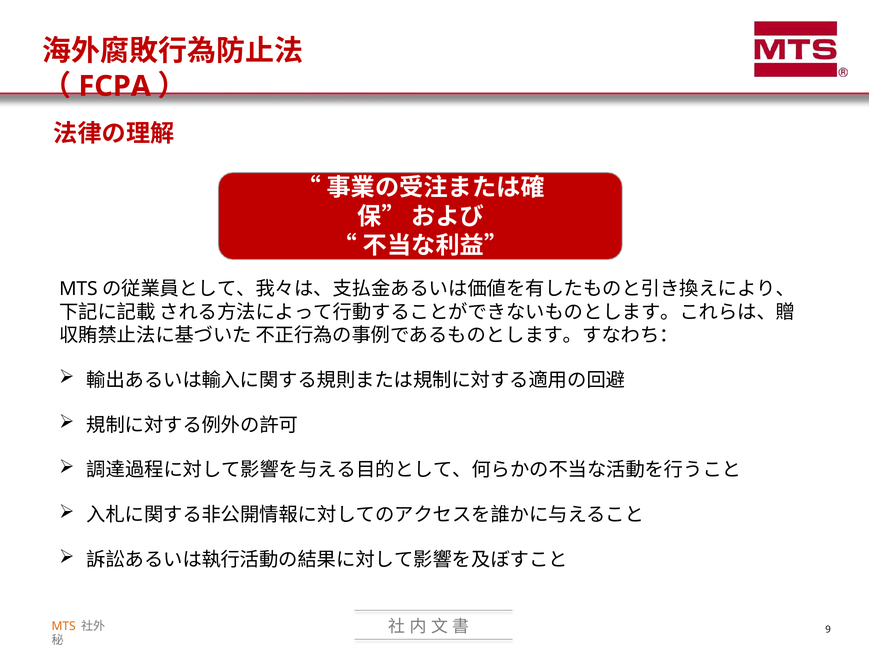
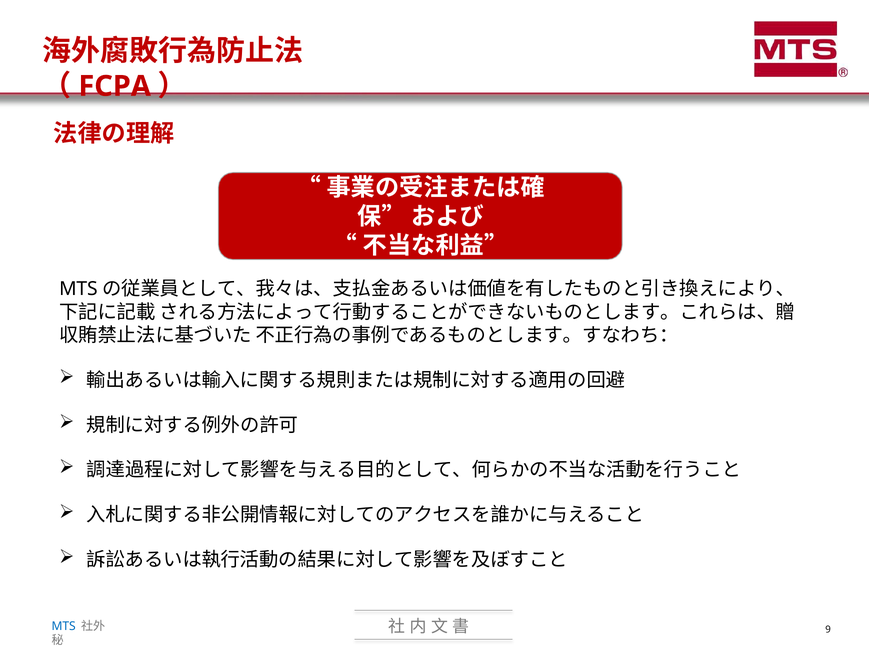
MTS colour: orange -> blue (64, 626)
